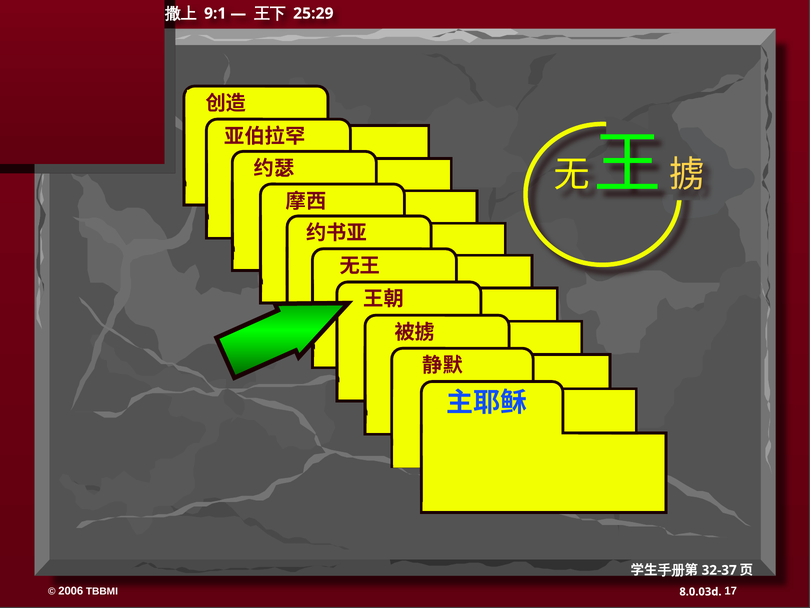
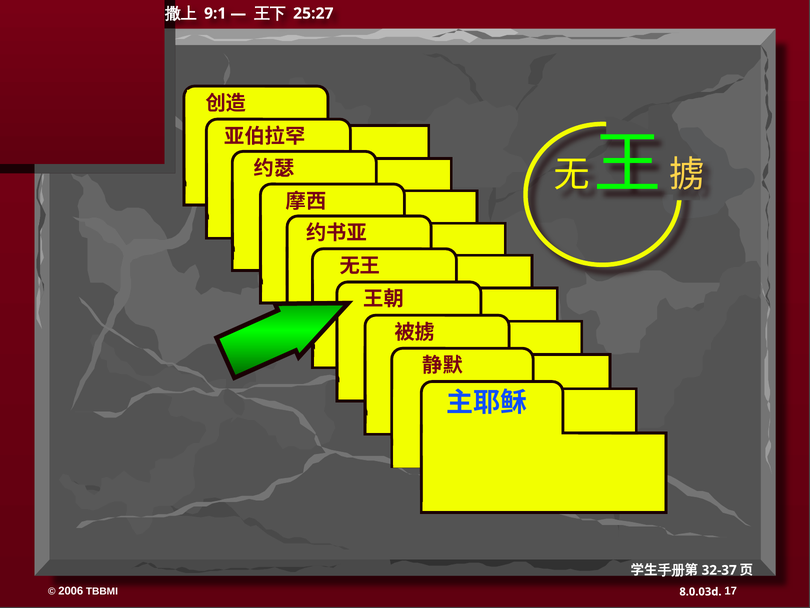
25:29: 25:29 -> 25:27 (313, 13)
